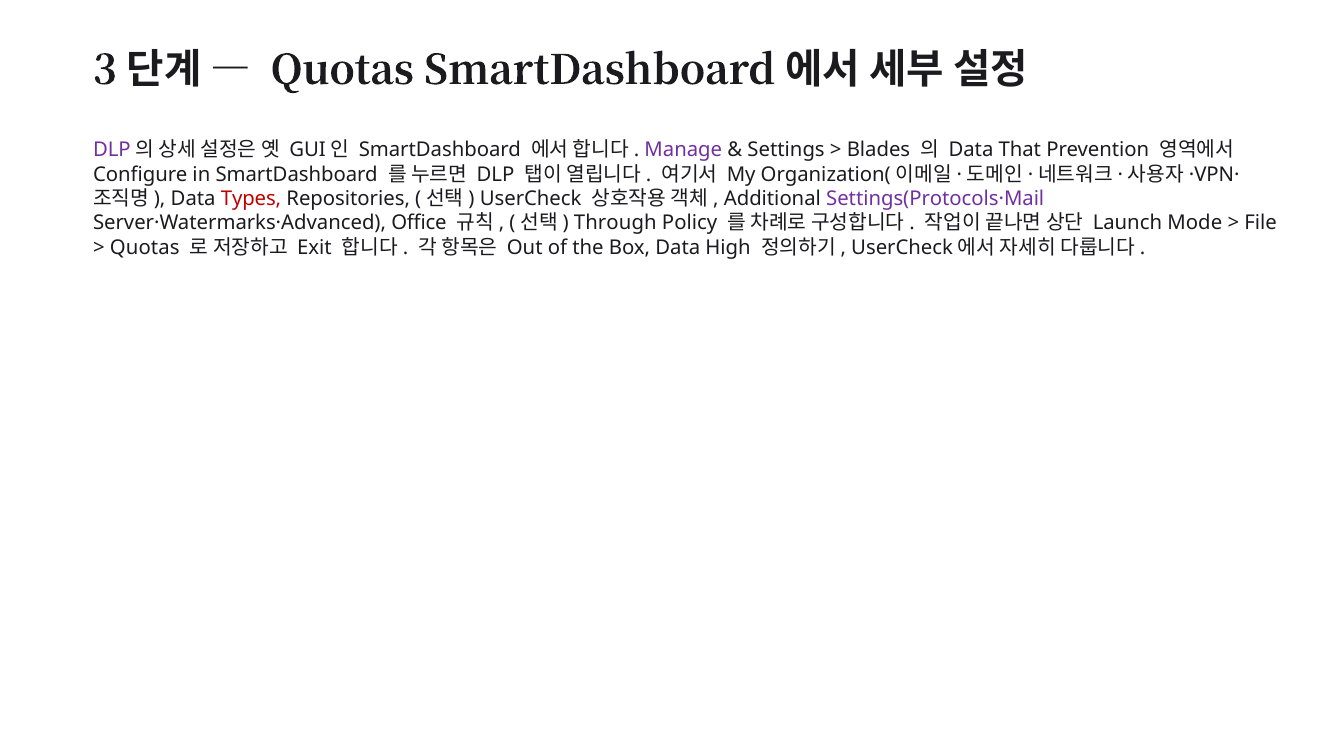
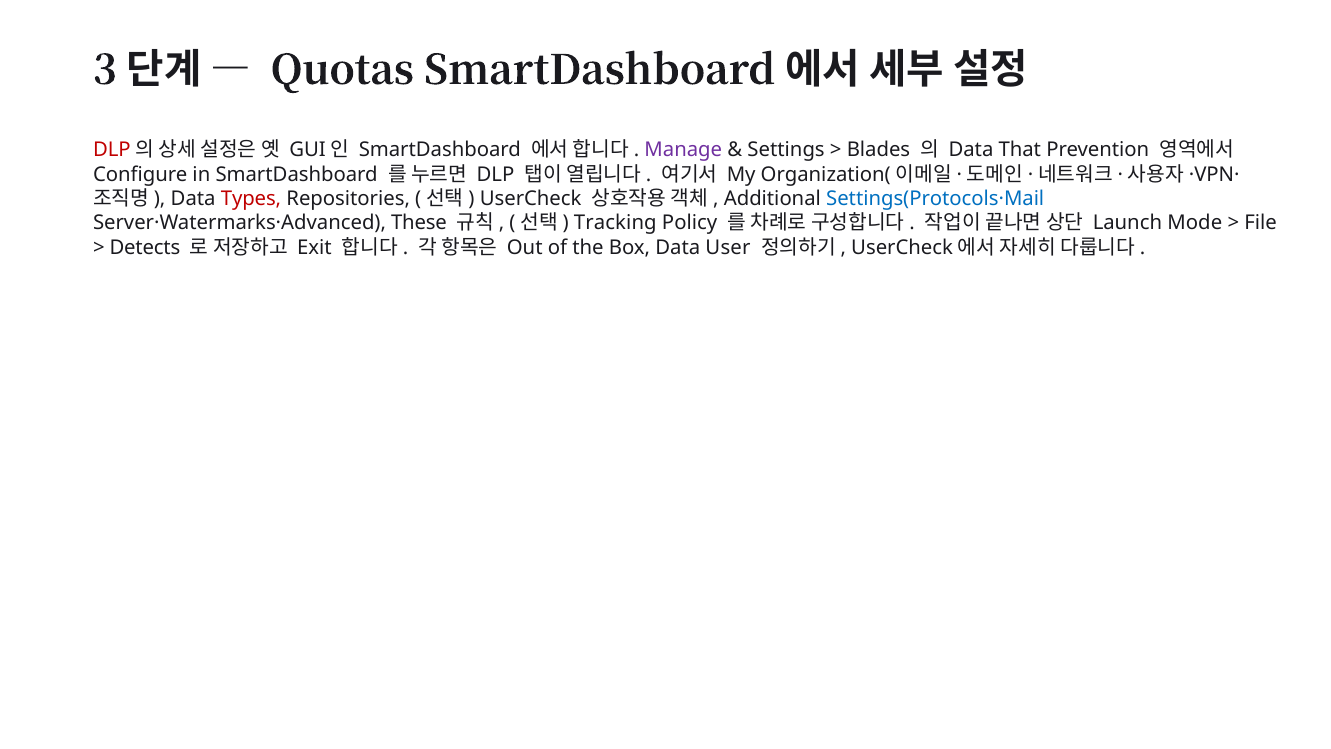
DLP colour: purple -> red (112, 150)
Settings(Protocols·Mail colour: purple -> blue (935, 199)
Office: Office -> These (419, 223)
Through: Through -> Tracking (615, 223)
Quotas: Quotas -> Detects (145, 248)
High: High -> User (728, 248)
